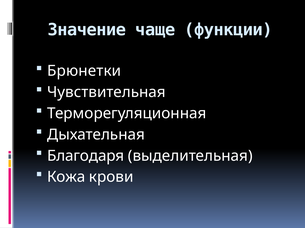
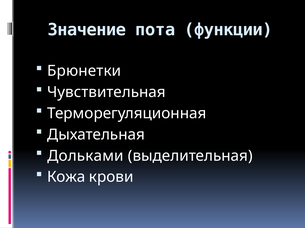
чаще: чаще -> пота (155, 30)
Благодаря: Благодаря -> Дольками (86, 156)
